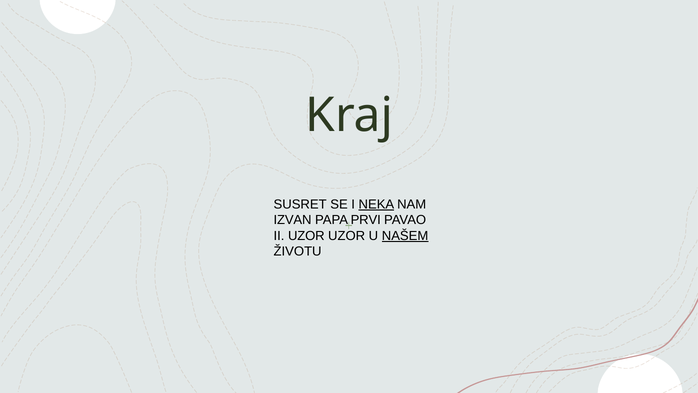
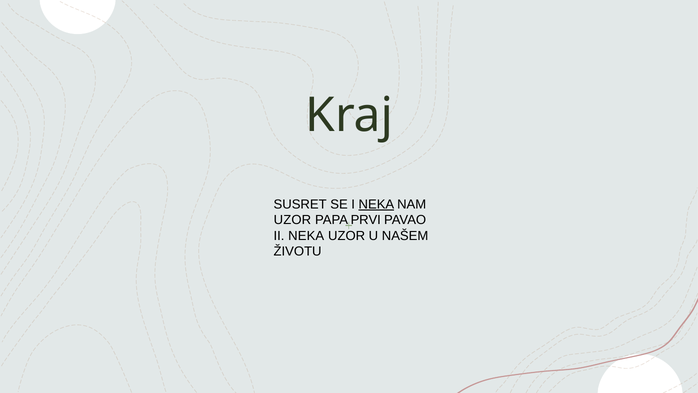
IZVAN: IZVAN -> UZOR (292, 220)
II UZOR: UZOR -> NEKA (306, 236)
NAŠEM underline: present -> none (405, 236)
